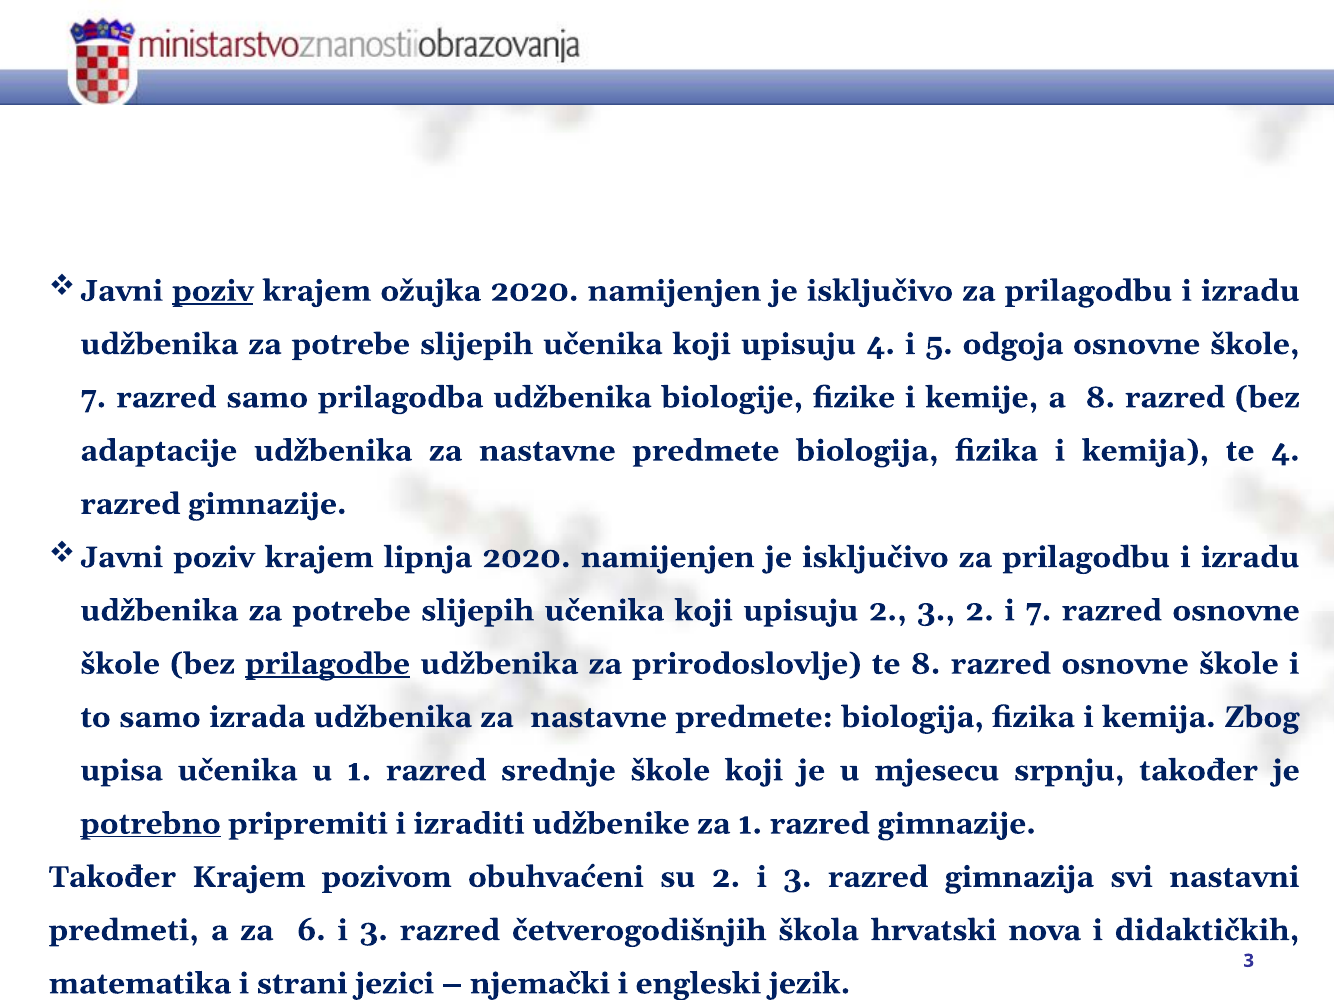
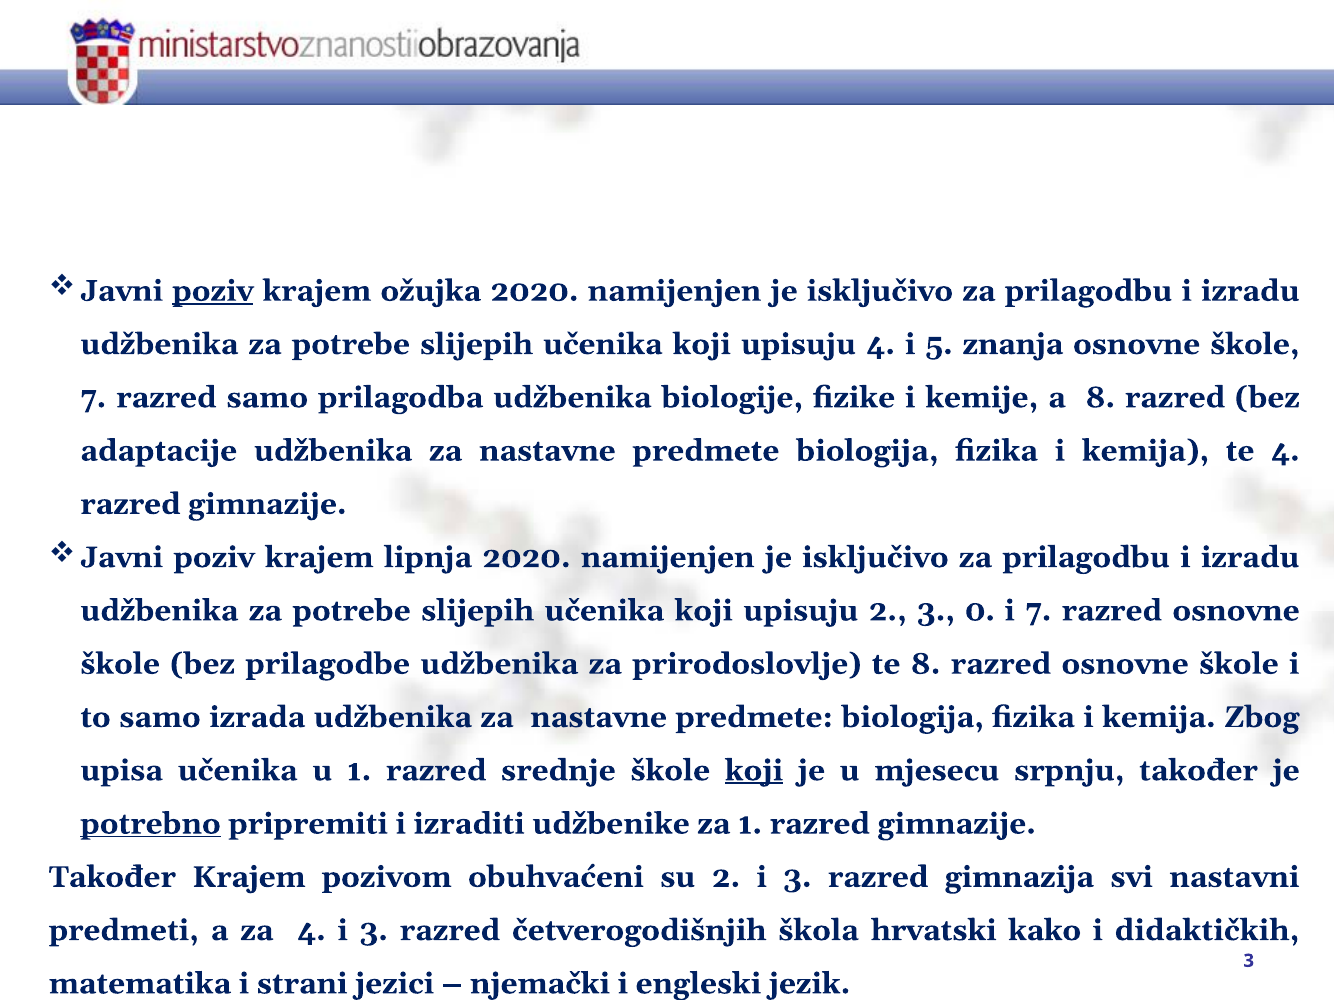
odgoja: odgoja -> znanja (1013, 344)
3 2: 2 -> 0 (980, 611)
prilagodbe underline: present -> none (328, 664)
koji underline: none -> present (754, 771)
za 6: 6 -> 4 (311, 931)
nova: nova -> kako (1045, 931)
